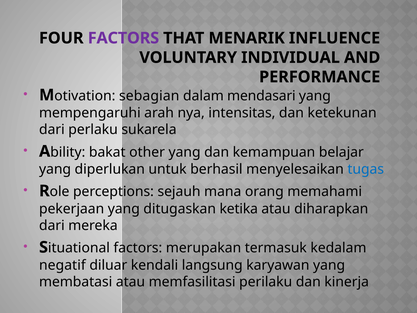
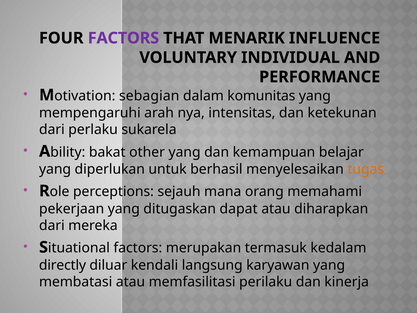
mendasari: mendasari -> komunitas (261, 96)
tugas colour: blue -> orange (366, 169)
ketika: ketika -> dapat (239, 209)
negatif: negatif -> directly (62, 265)
